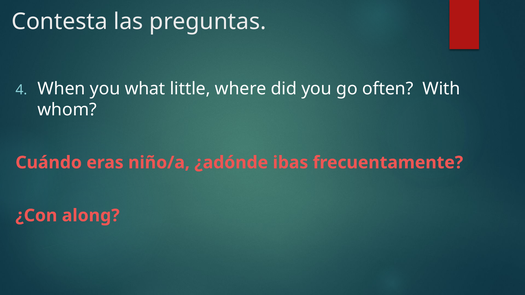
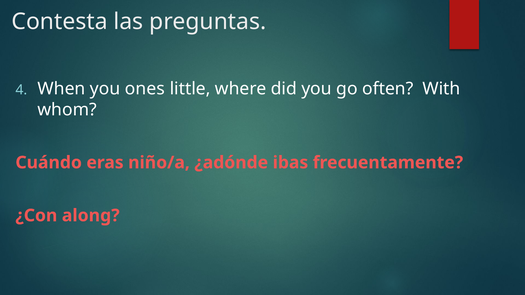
what: what -> ones (145, 89)
